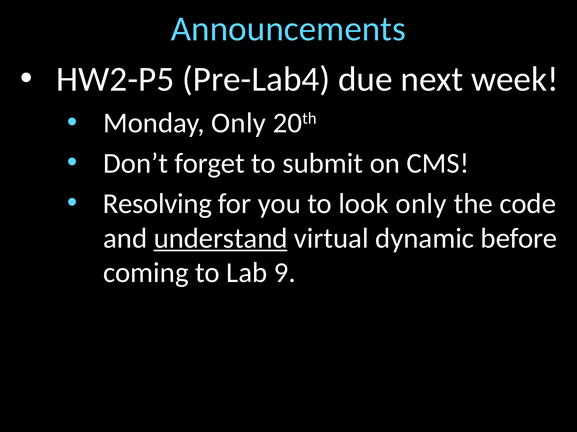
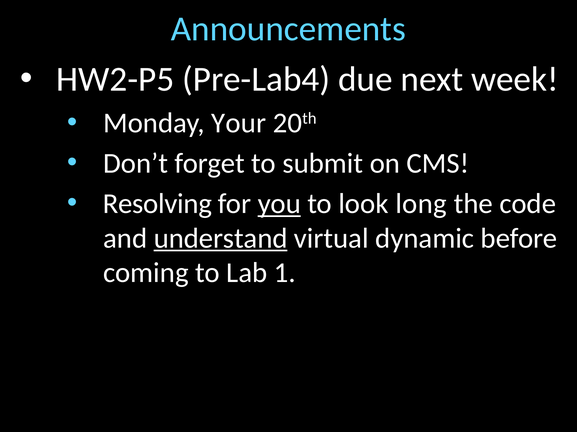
Monday Only: Only -> Your (239, 123)
you underline: none -> present (279, 204)
look only: only -> long (421, 204)
9: 9 -> 1 (285, 273)
